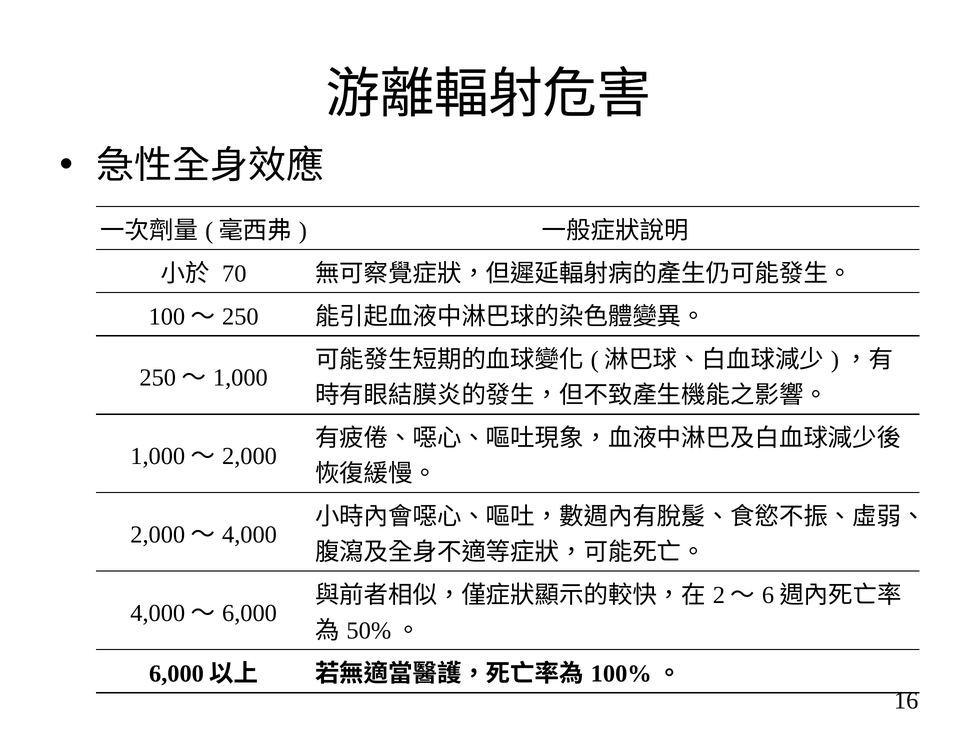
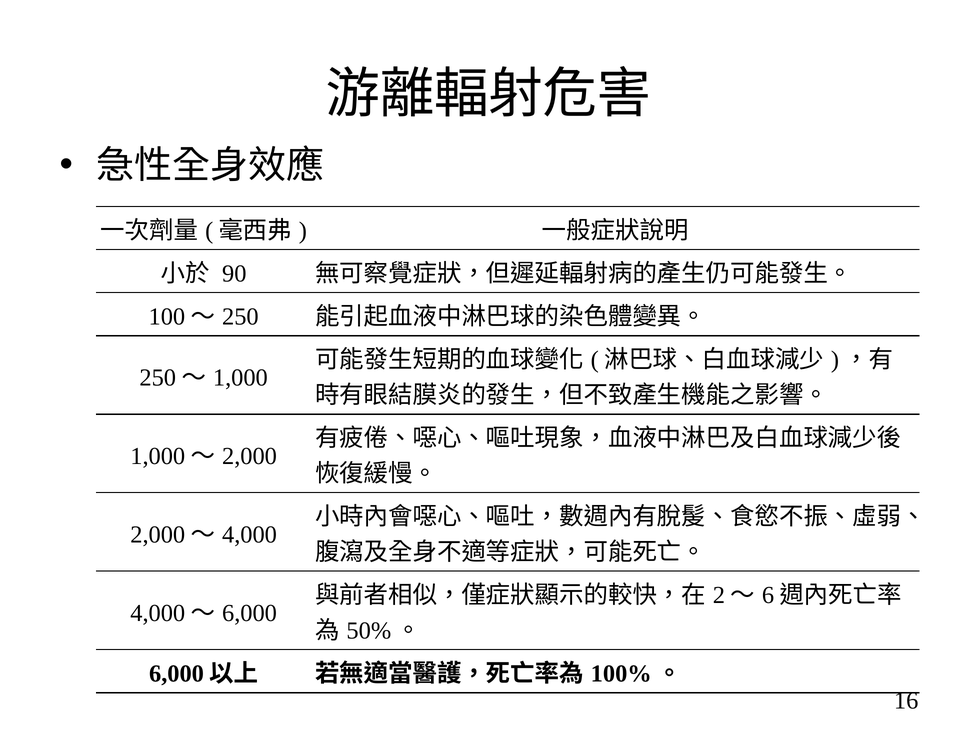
70: 70 -> 90 (234, 274)
